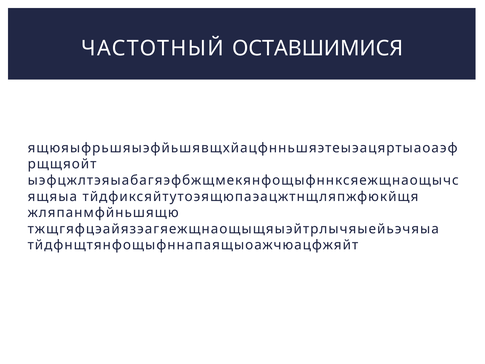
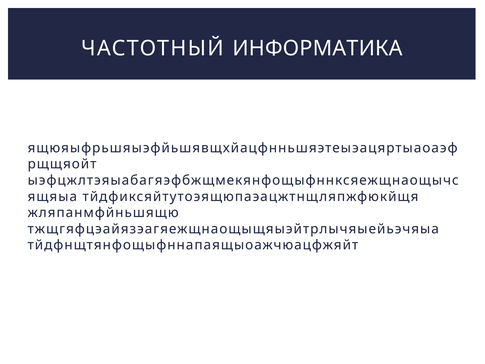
ОСТАВШИМИСЯ: ОСТАВШИМИСЯ -> ИНФОРМАТИКА (318, 48)
